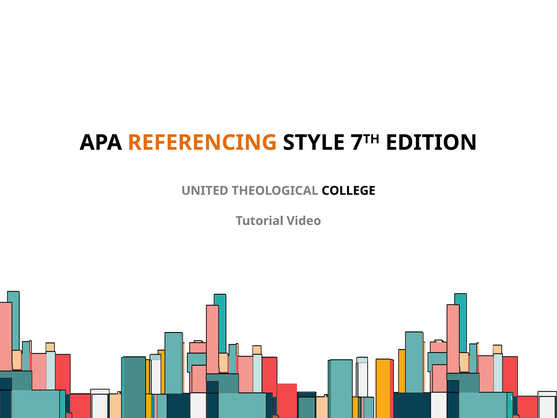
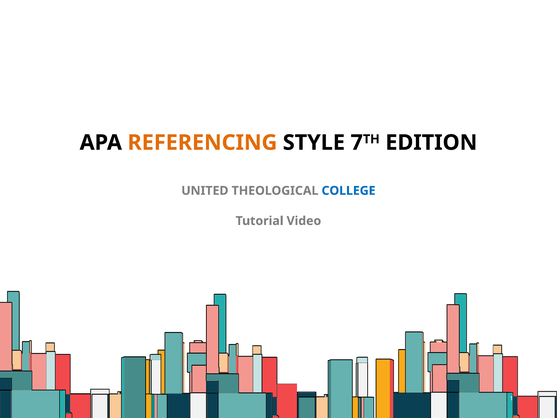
COLLEGE colour: black -> blue (349, 191)
